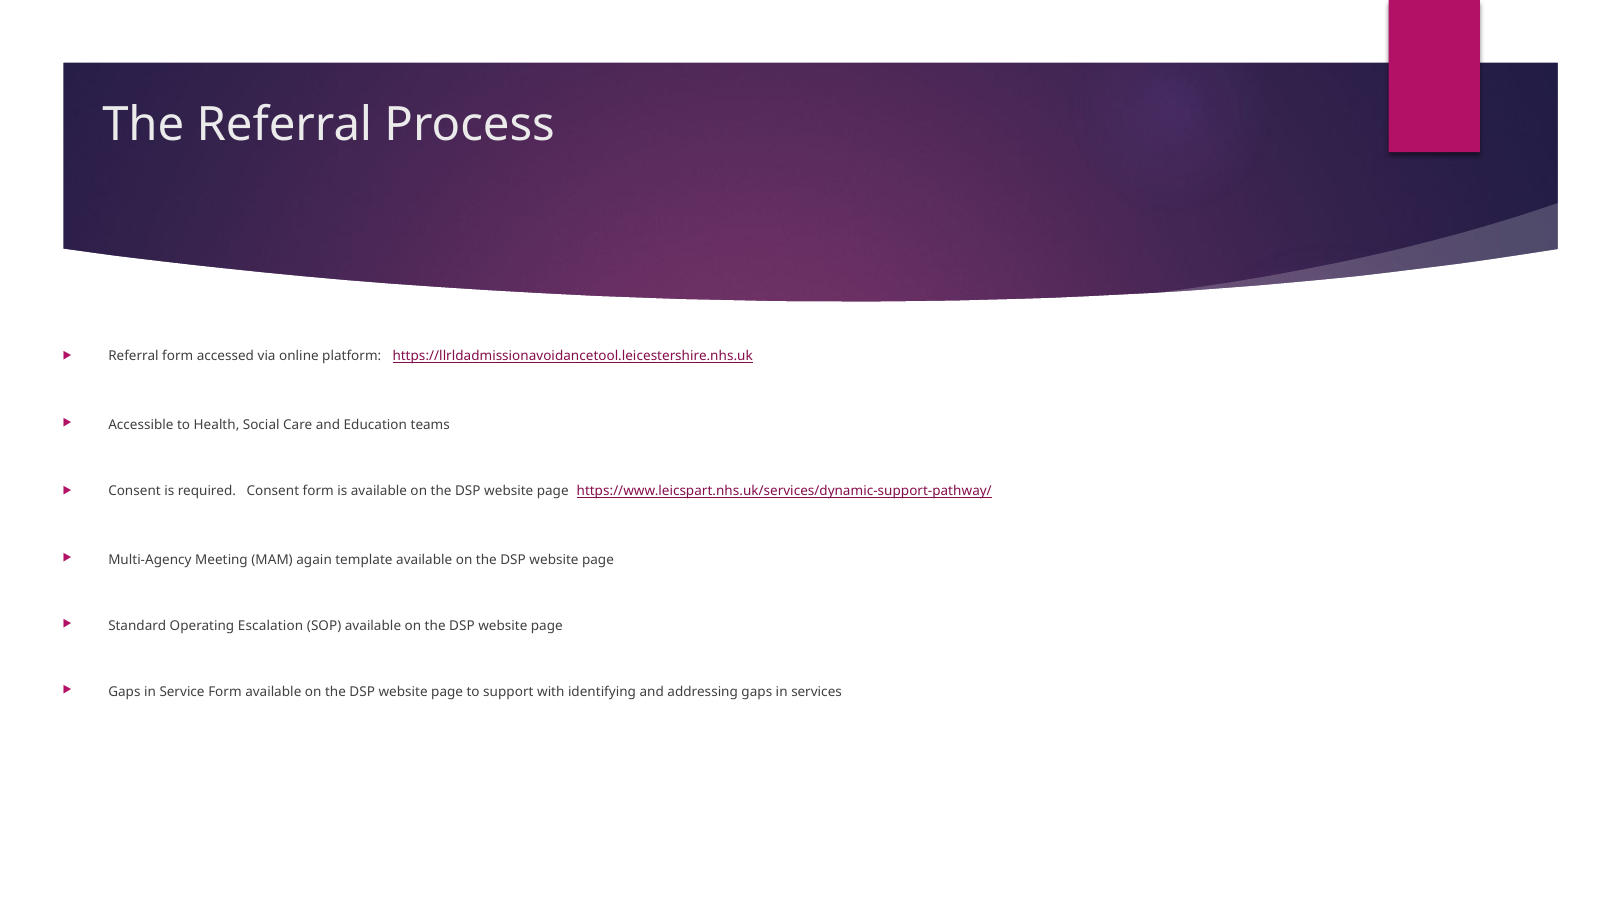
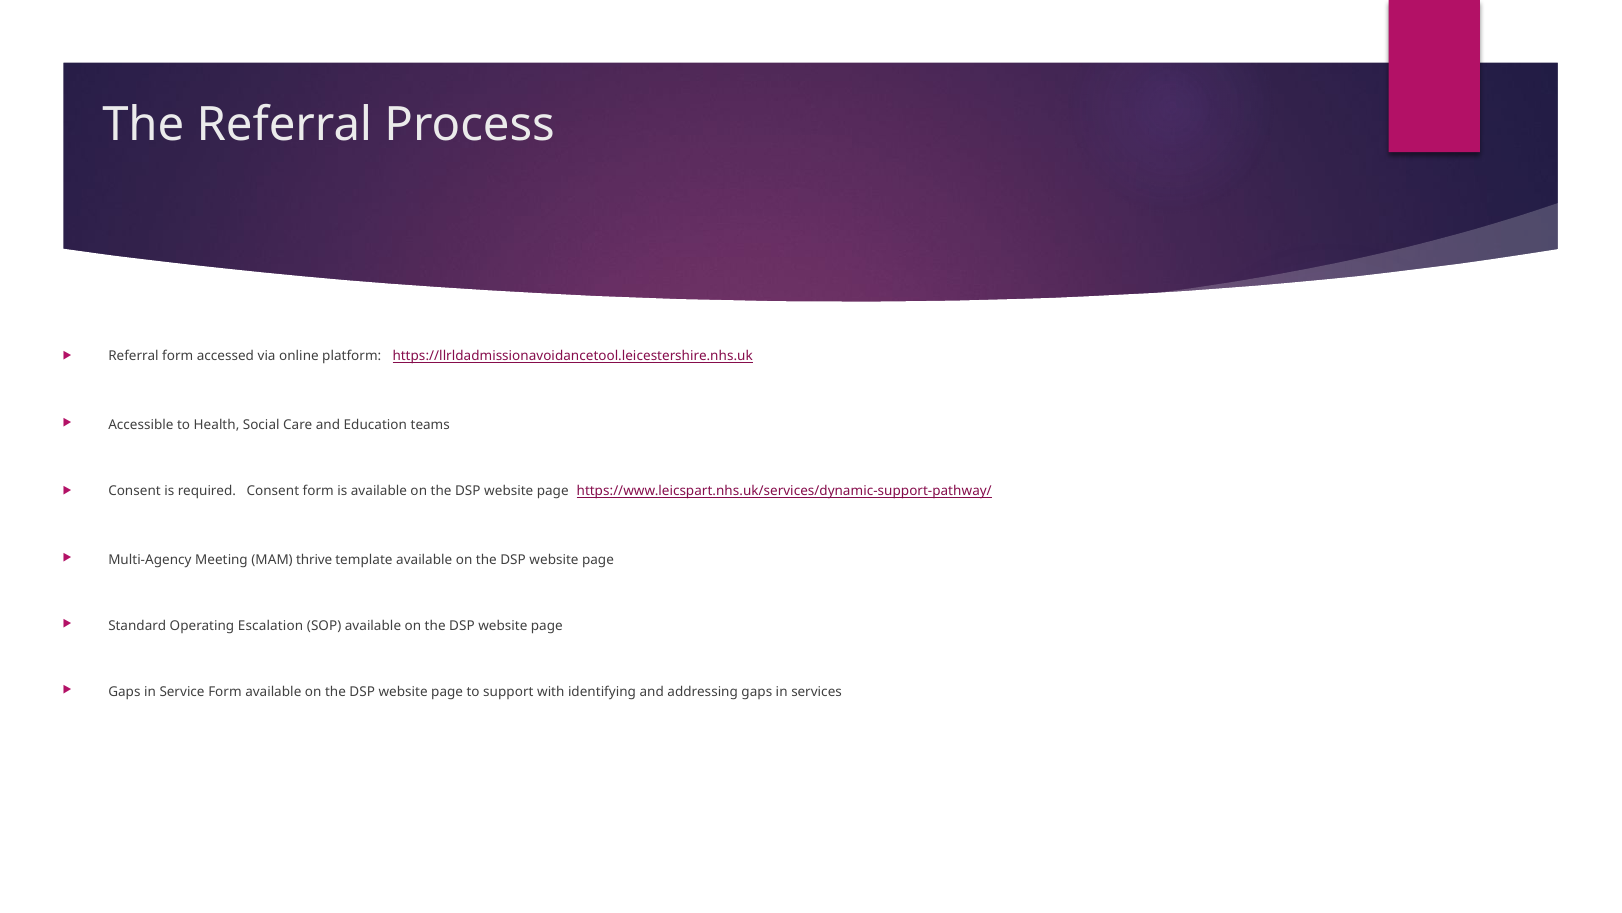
again: again -> thrive (314, 560)
